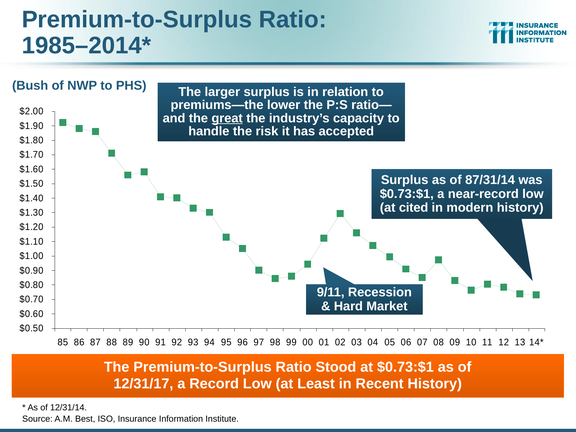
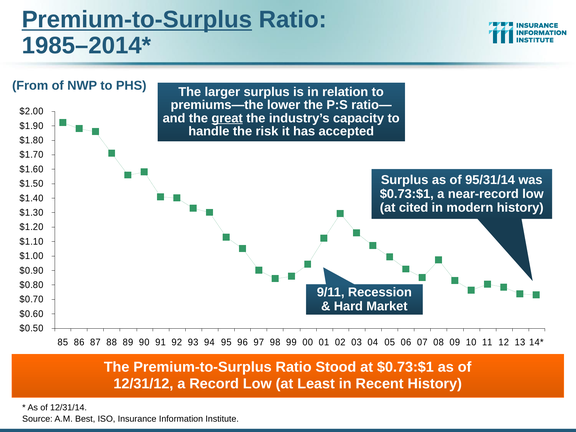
Premium-to-Surplus underline: none -> present (137, 20)
Bush: Bush -> From (30, 86)
87/31/14: 87/31/14 -> 95/31/14 (490, 180)
12/31/17: 12/31/17 -> 12/31/12 (143, 384)
